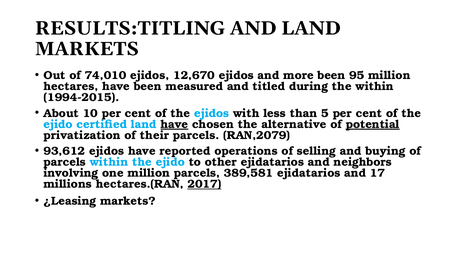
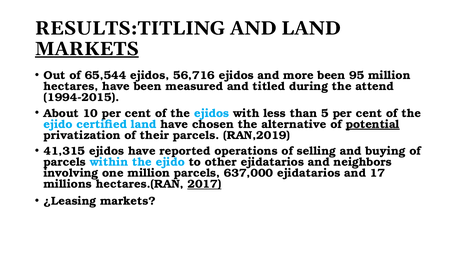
MARKETS underline: none -> present (87, 49)
74,010: 74,010 -> 65,544 (106, 75)
12,670: 12,670 -> 56,716 (194, 75)
the within: within -> attend (375, 86)
have underline: present -> none (174, 124)
RAN,2079: RAN,2079 -> RAN,2019 (257, 135)
93,612: 93,612 -> 41,315 (64, 151)
389,581: 389,581 -> 637,000 (249, 173)
